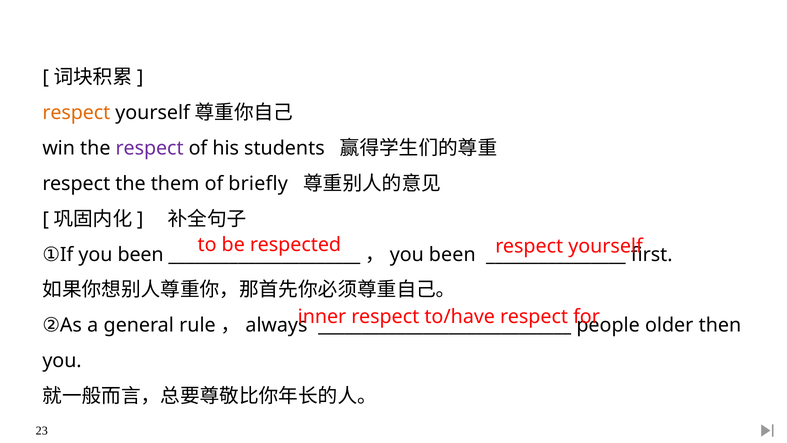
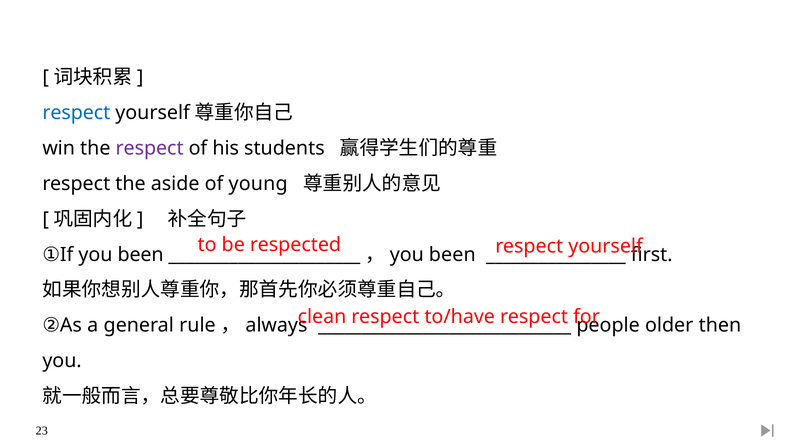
respect colour: orange -> blue (76, 113)
them: them -> aside (175, 184)
briefly: briefly -> young (258, 184)
inner: inner -> clean (322, 317)
